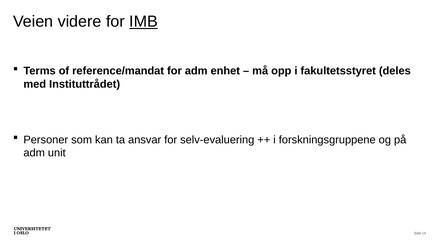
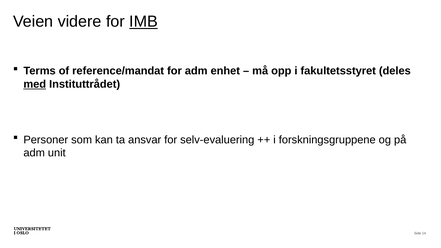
med underline: none -> present (35, 84)
